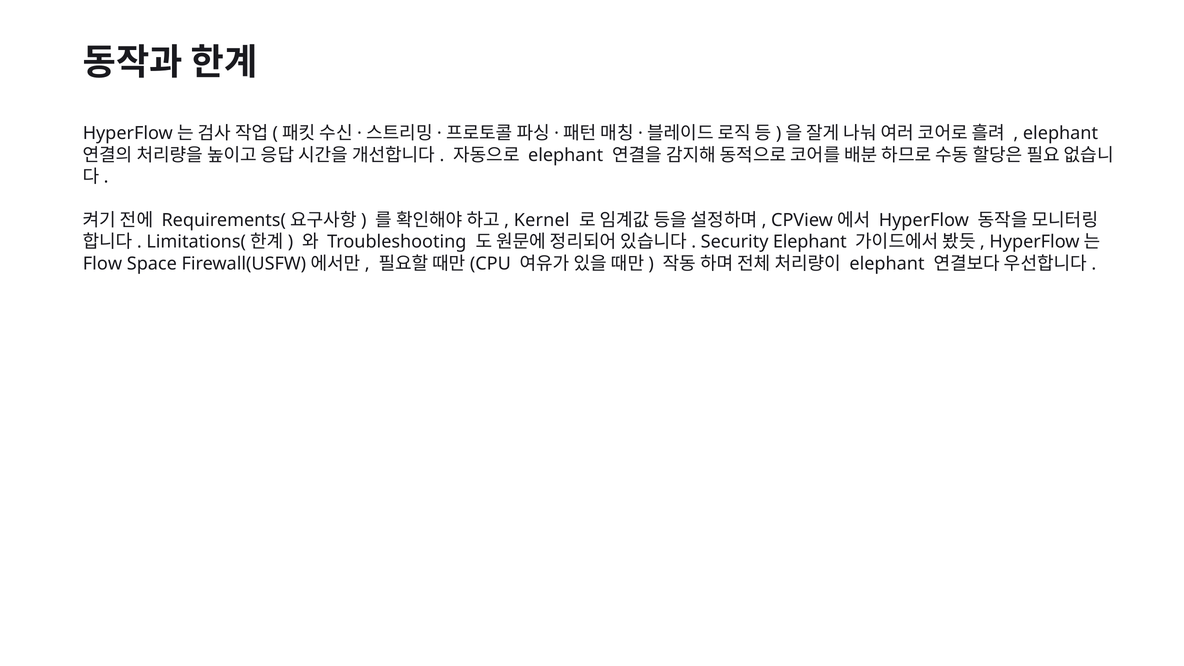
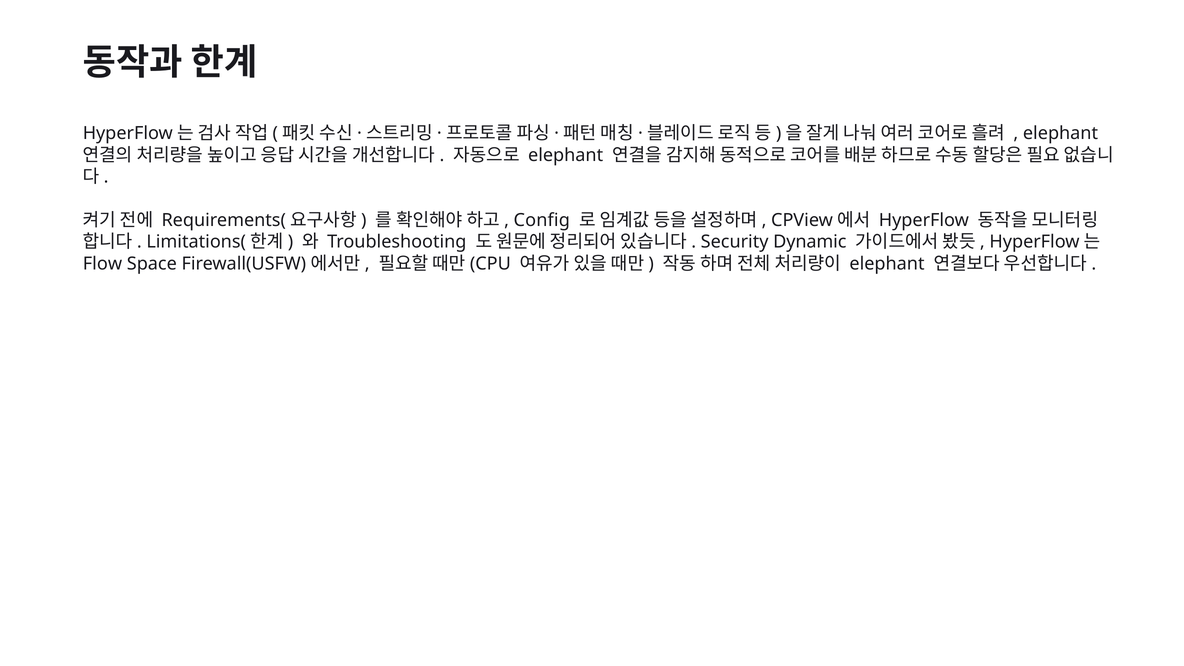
Kernel: Kernel -> Config (542, 220)
Security Elephant: Elephant -> Dynamic (810, 242)
